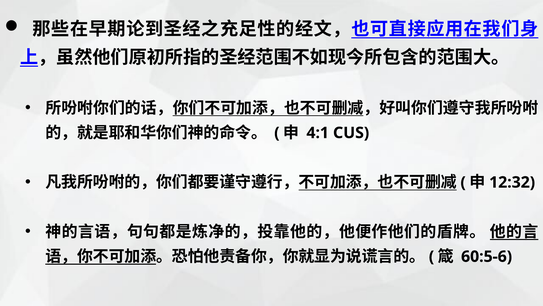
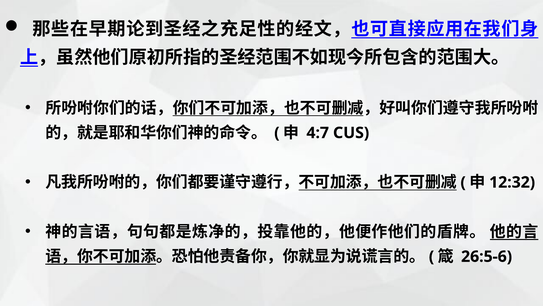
4:1: 4:1 -> 4:7 (318, 133)
60:5-6: 60:5-6 -> 26:5-6 (487, 256)
